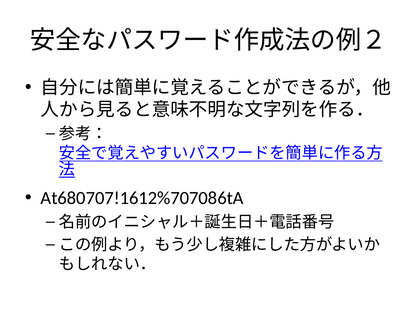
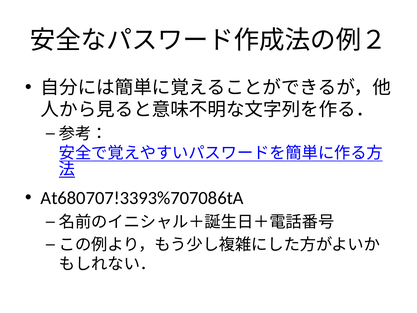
At680707!1612%707086tA: At680707!1612%707086tA -> At680707!3393%707086tA (142, 198)
